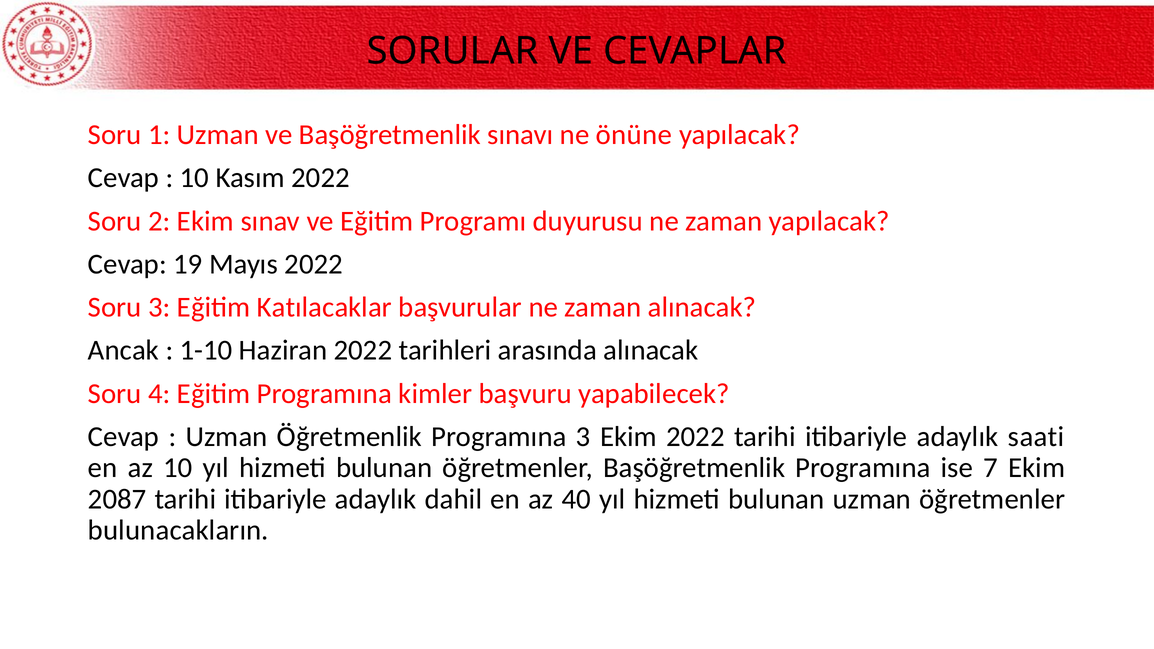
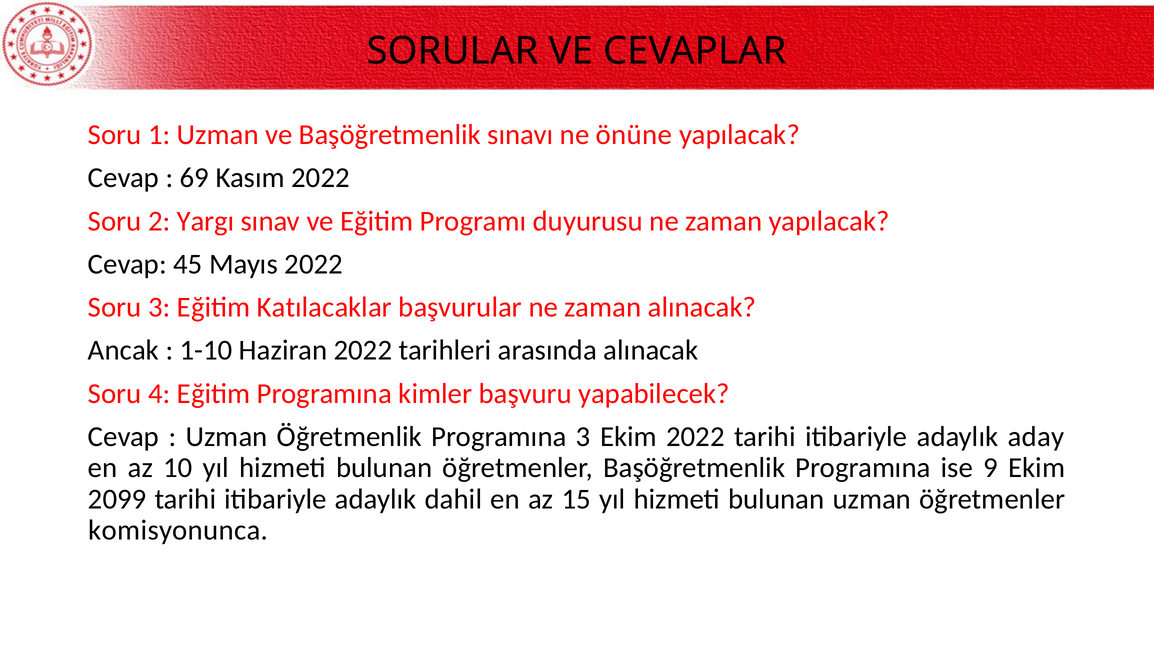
10: 10 -> 69 (194, 178)
2 Ekim: Ekim -> Yargı (206, 221)
19: 19 -> 45 (188, 264)
saati: saati -> aday (1036, 437)
7: 7 -> 9 (991, 468)
2087: 2087 -> 2099 (117, 499)
40: 40 -> 15 (576, 499)
bulunacakların: bulunacakların -> komisyonunca (178, 530)
